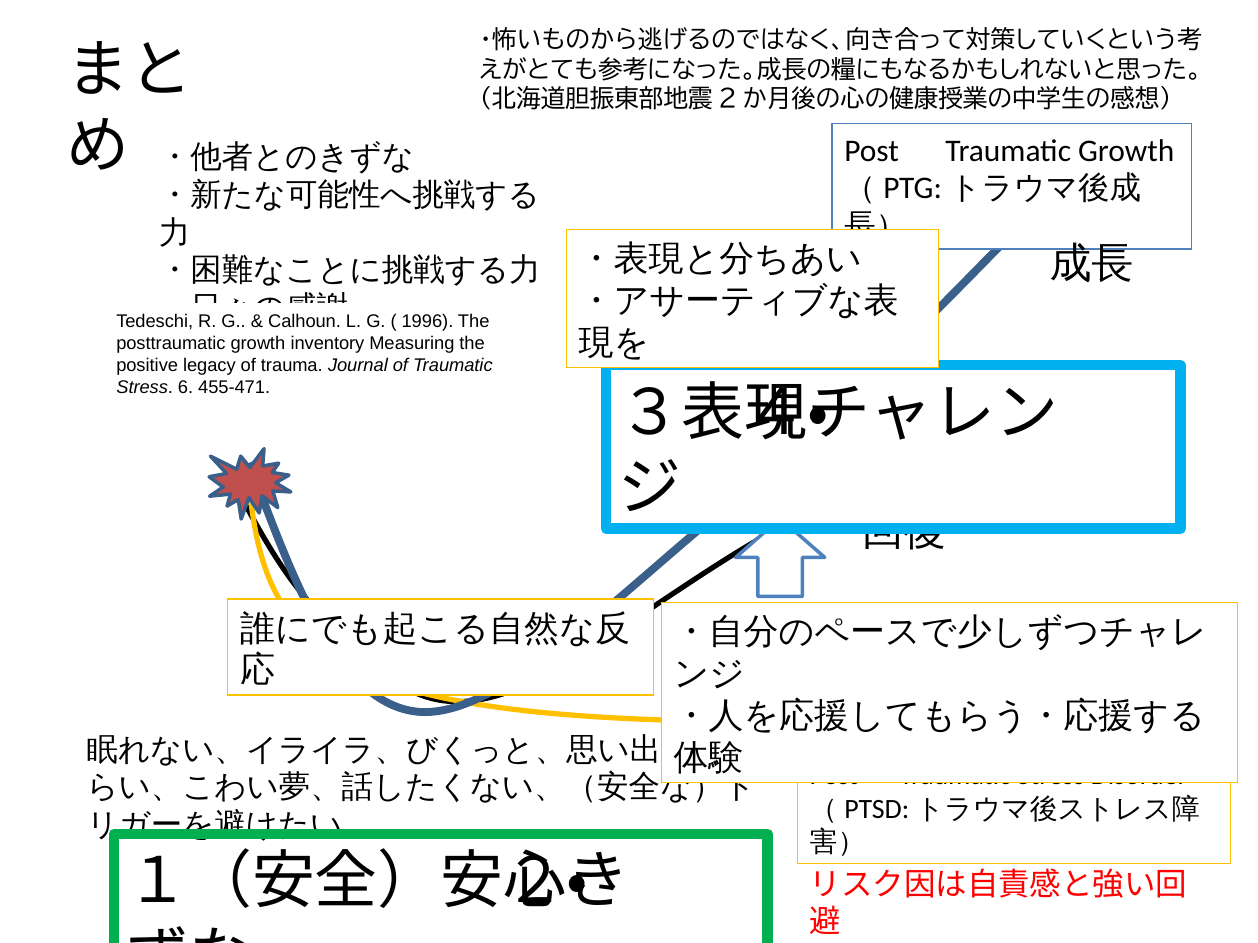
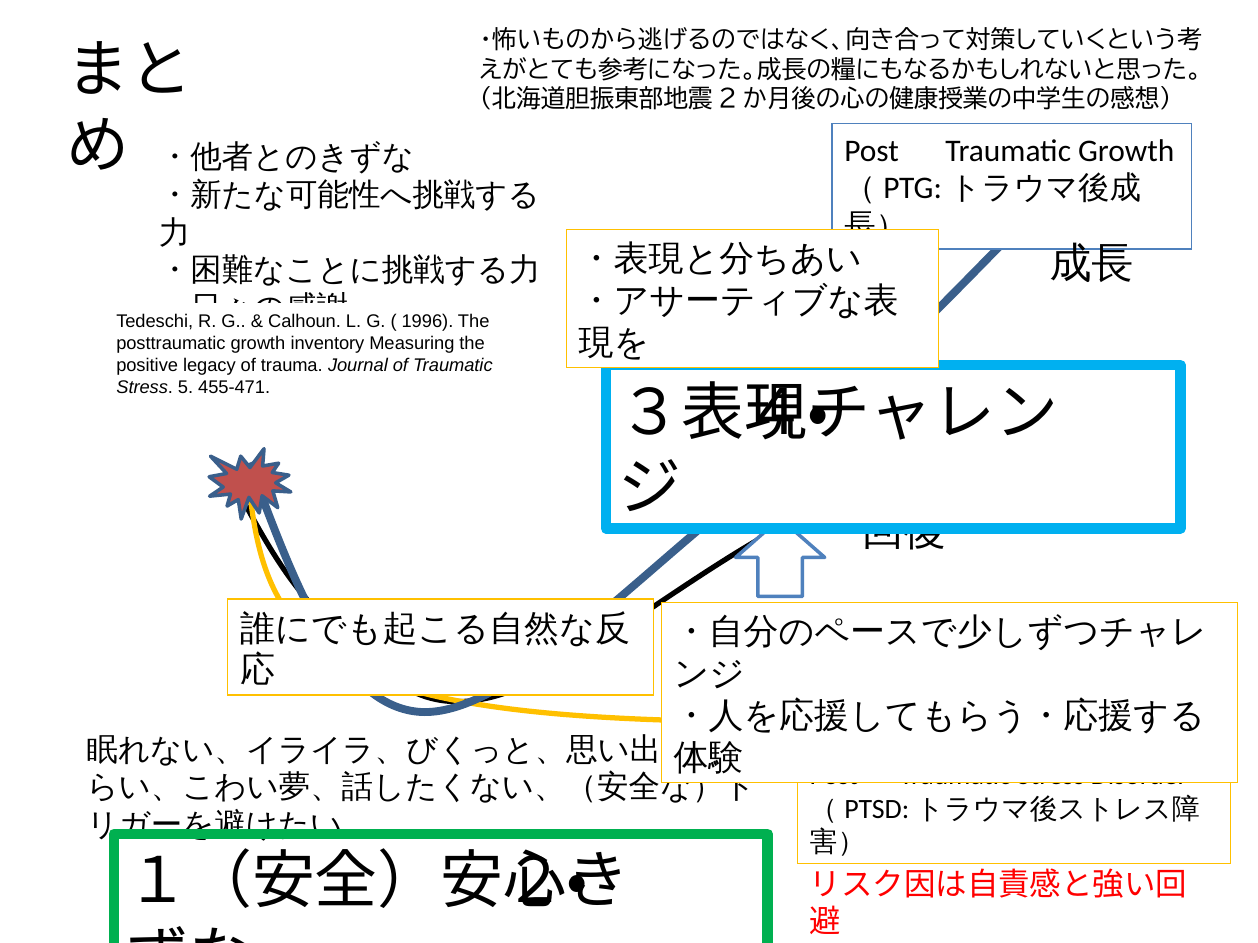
6: 6 -> 5 (186, 388)
